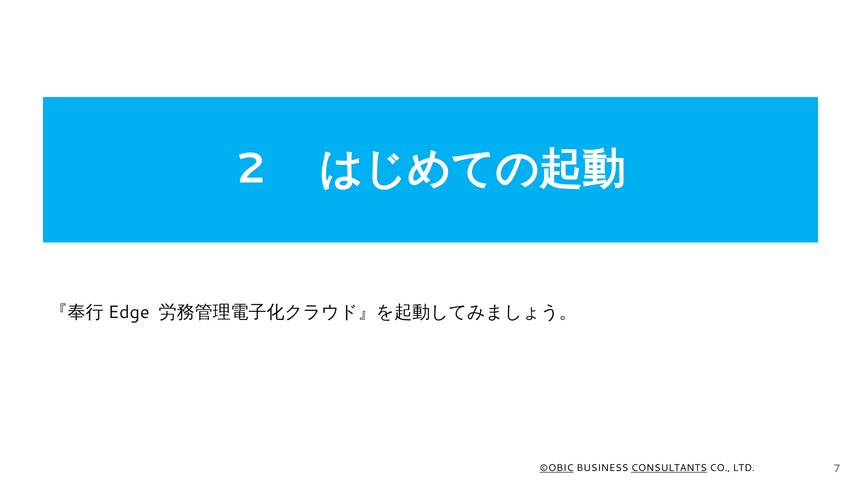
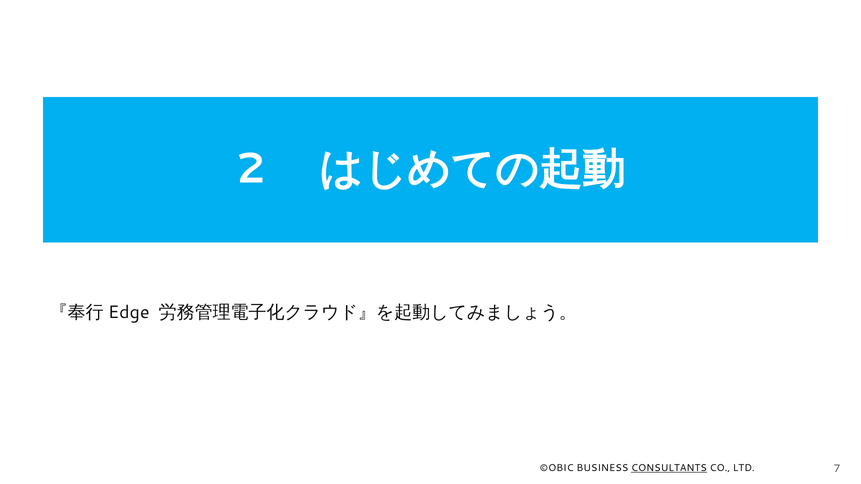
©OBIC underline: present -> none (557, 468)
